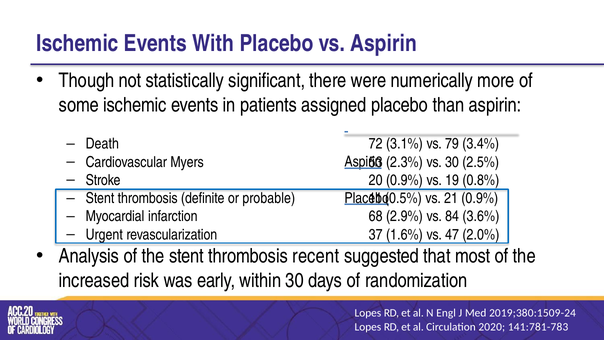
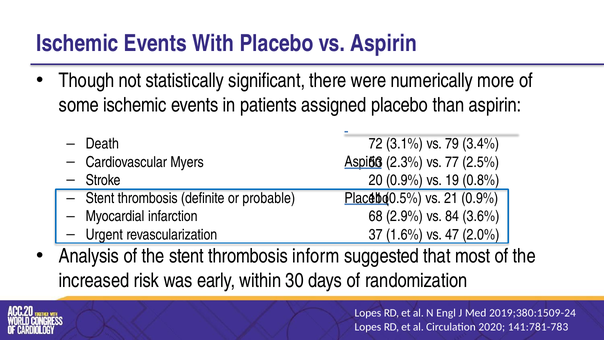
vs 30: 30 -> 77 (452, 162)
recent: recent -> inform (316, 256)
